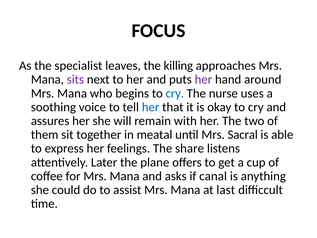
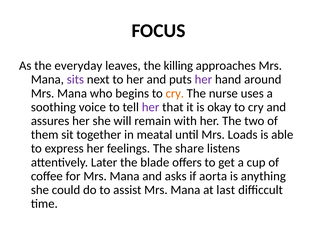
specialist: specialist -> everyday (78, 66)
cry colour: blue -> orange (175, 93)
her colour: blue -> purple (151, 107)
Sacral: Sacral -> Loads (243, 135)
plane: plane -> blade (155, 162)
canal: canal -> aorta (213, 176)
